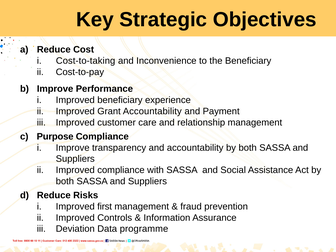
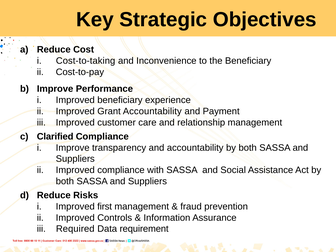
Purpose: Purpose -> Clarified (55, 136)
Deviation: Deviation -> Required (75, 229)
programme: programme -> requirement (144, 229)
